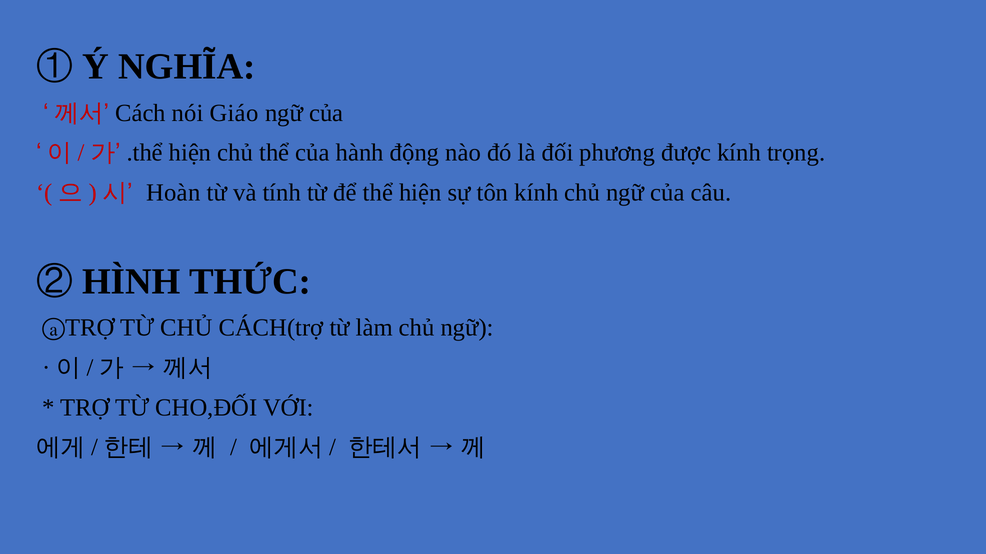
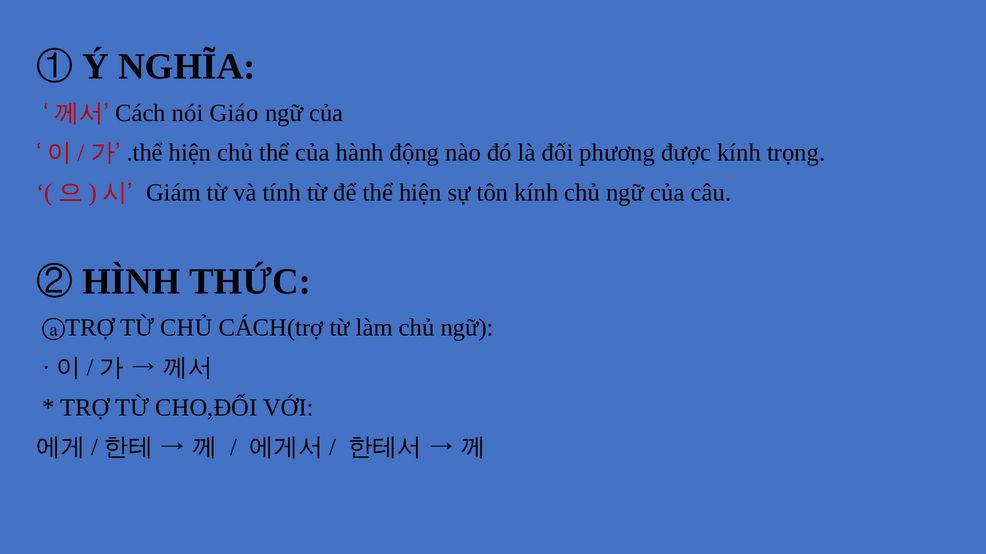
Hoàn: Hoàn -> Giám (173, 193)
